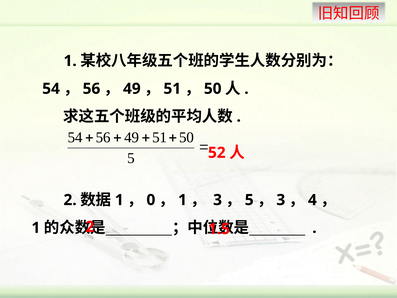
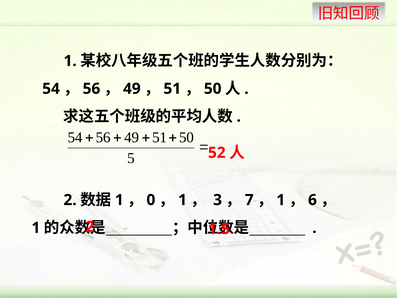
5: 5 -> 7 (249, 200)
3: 3 -> 1 (281, 200)
4: 4 -> 6 (312, 200)
